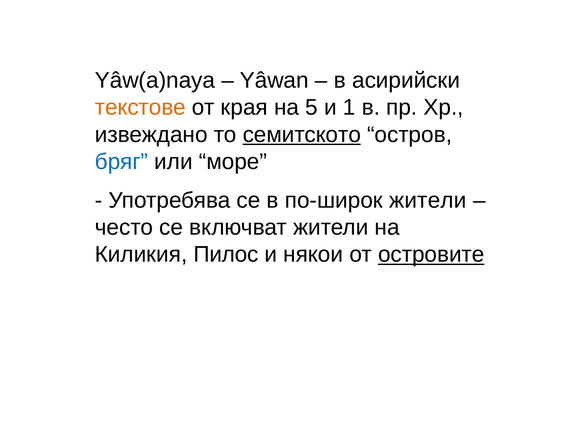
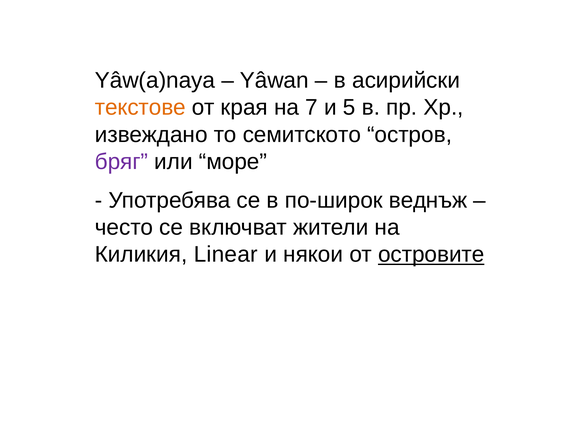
5: 5 -> 7 (312, 107)
1: 1 -> 5 (349, 107)
семитското underline: present -> none (302, 135)
бряг colour: blue -> purple (121, 162)
по-широк жители: жители -> веднъж (428, 200)
Пилос: Пилос -> Linear (226, 254)
